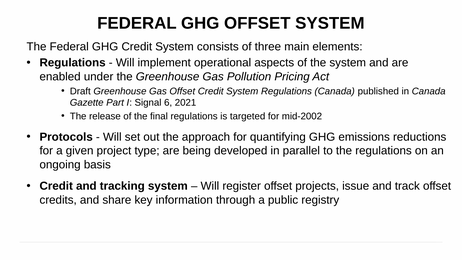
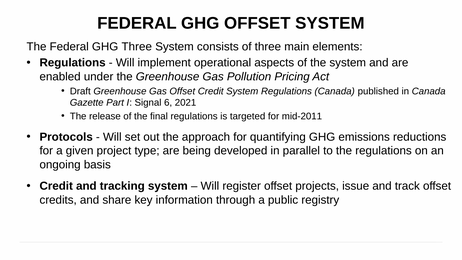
GHG Credit: Credit -> Three (137, 47)
mid-2002: mid-2002 -> mid-2011 (302, 116)
